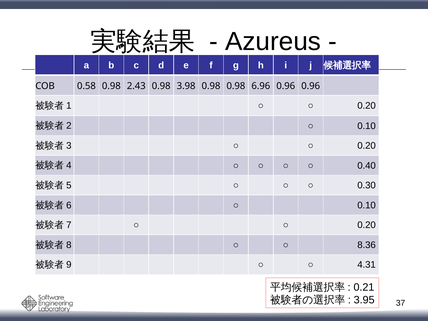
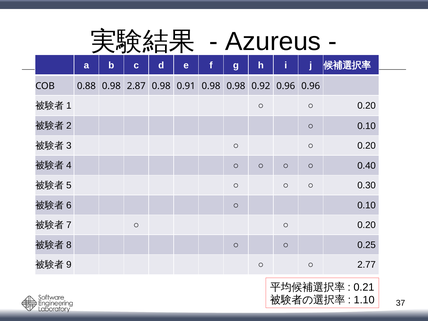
0.58: 0.58 -> 0.88 (86, 86)
2.43: 2.43 -> 2.87 (136, 86)
3.98: 3.98 -> 0.91 (186, 86)
6.96: 6.96 -> 0.92 (261, 86)
8.36: 8.36 -> 0.25 (367, 245)
4.31: 4.31 -> 2.77 (367, 265)
3.95: 3.95 -> 1.10 (364, 300)
